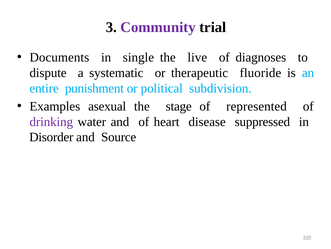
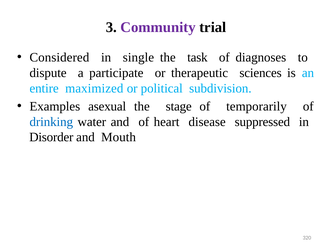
Documents: Documents -> Considered (59, 57)
live: live -> task (197, 57)
systematic: systematic -> participate (116, 73)
fluoride: fluoride -> sciences (261, 73)
punishment: punishment -> maximized (94, 88)
represented: represented -> temporarily (257, 106)
drinking colour: purple -> blue (51, 121)
Source: Source -> Mouth (119, 137)
